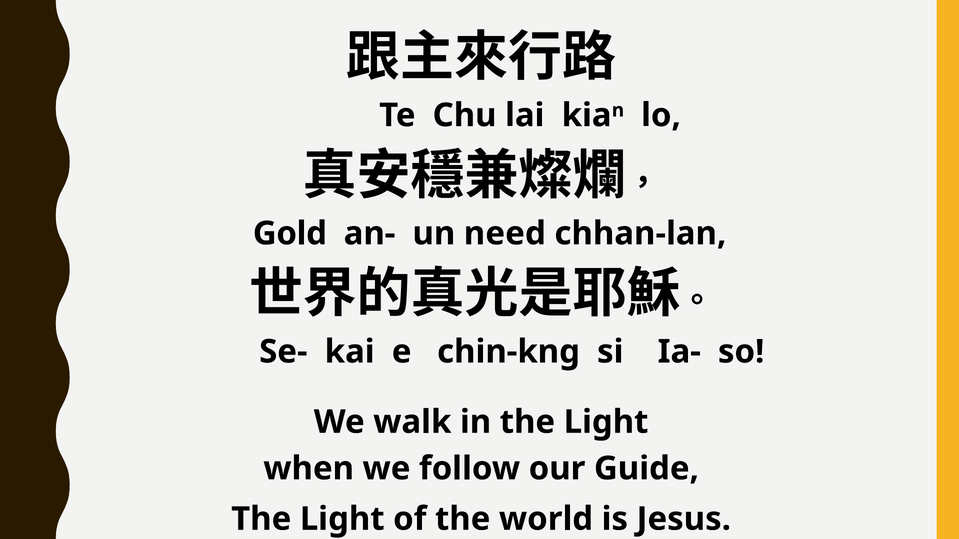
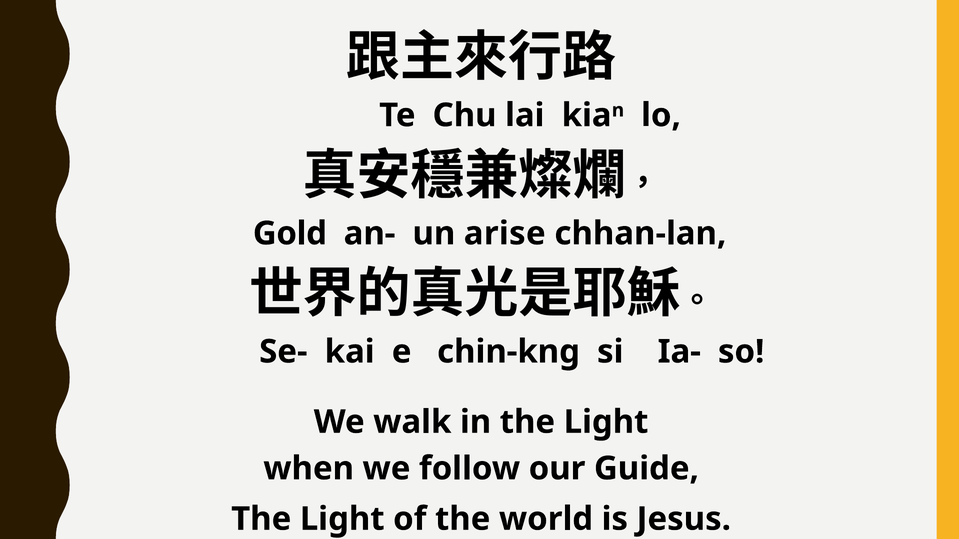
need: need -> arise (505, 234)
